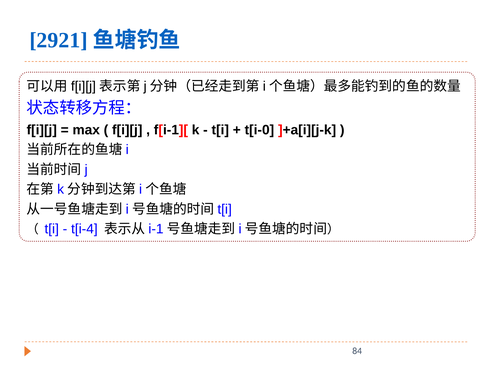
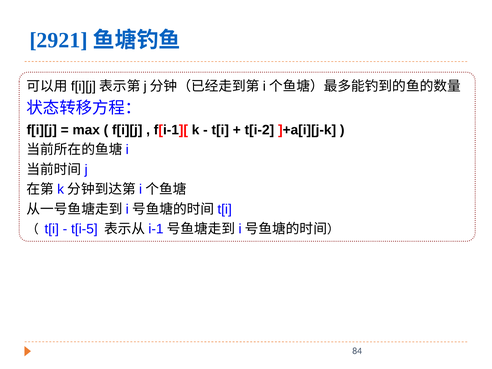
t[i-0: t[i-0 -> t[i-2 (259, 130)
t[i-4: t[i-4 -> t[i-5 (84, 229)
